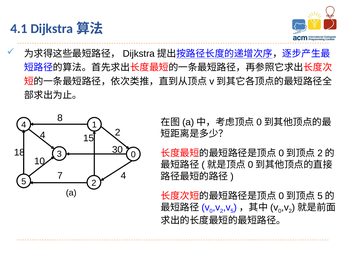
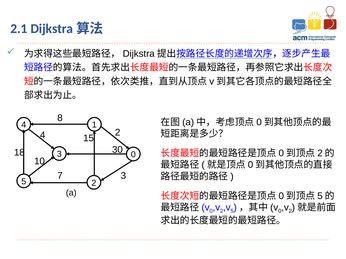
4.1: 4.1 -> 2.1 (19, 29)
7 4: 4 -> 3 (123, 176)
